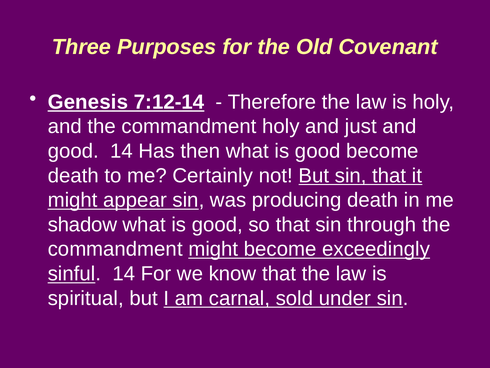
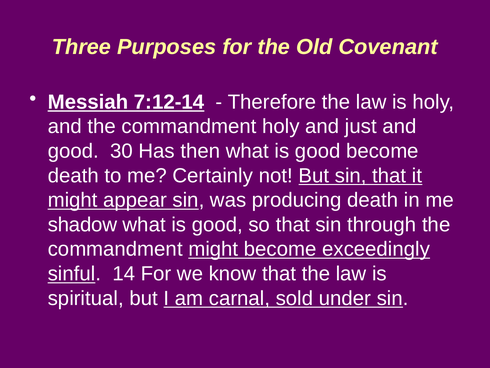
Genesis: Genesis -> Messiah (88, 102)
good 14: 14 -> 30 (121, 151)
